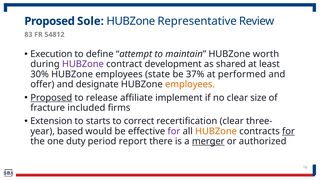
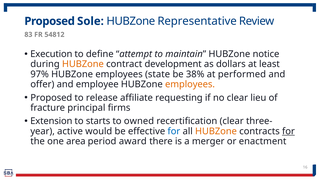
worth: worth -> notice (266, 54)
HUBZone colour: purple -> orange (83, 64)
shared: shared -> dollars (231, 64)
30%: 30% -> 97% (40, 74)
37%: 37% -> 38% (195, 74)
designate: designate -> employee (97, 84)
Proposed underline: present -> none (51, 98)
implement: implement -> requesting (179, 98)
size: size -> lieu (258, 98)
included: included -> principal (86, 108)
correct: correct -> owned (139, 121)
based: based -> active (70, 131)
for colour: purple -> blue (174, 131)
duty: duty -> area (76, 141)
report: report -> award (133, 141)
merger underline: present -> none (208, 141)
authorized: authorized -> enactment (263, 141)
